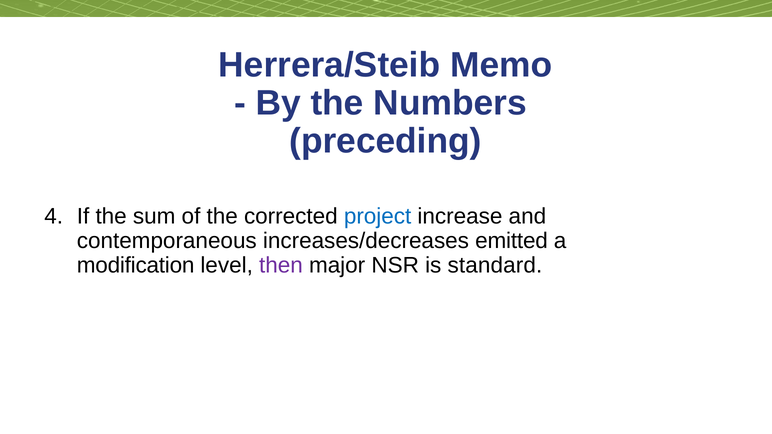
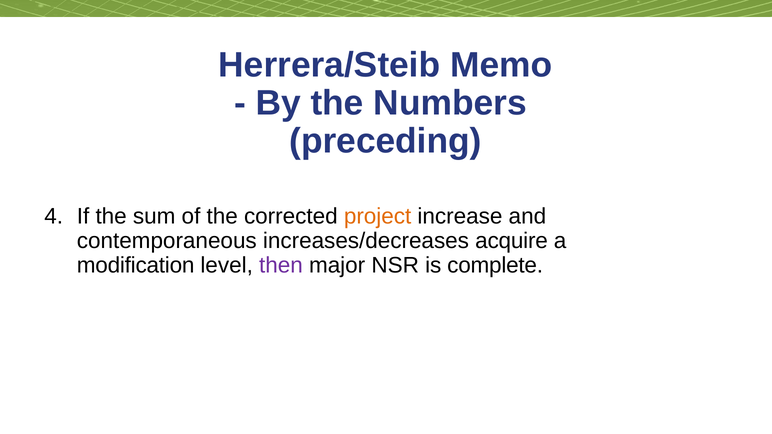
project colour: blue -> orange (378, 217)
emitted: emitted -> acquire (512, 241)
standard: standard -> complete (495, 265)
